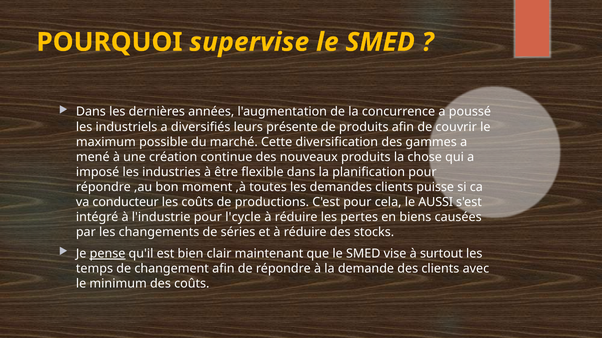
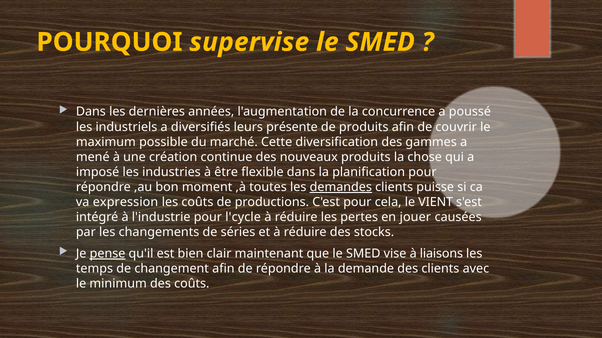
demandes underline: none -> present (341, 187)
conducteur: conducteur -> expression (126, 202)
AUSSI: AUSSI -> VIENT (436, 202)
biens: biens -> jouer (415, 218)
surtout: surtout -> liaisons (441, 254)
